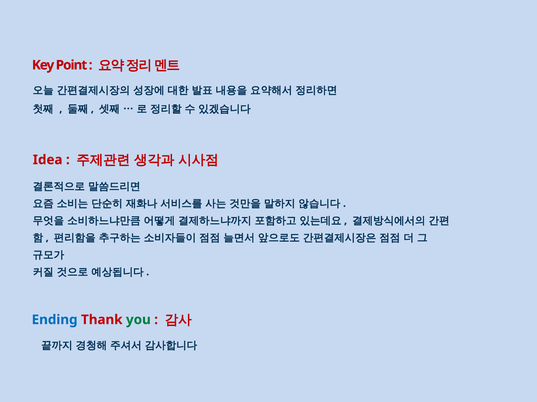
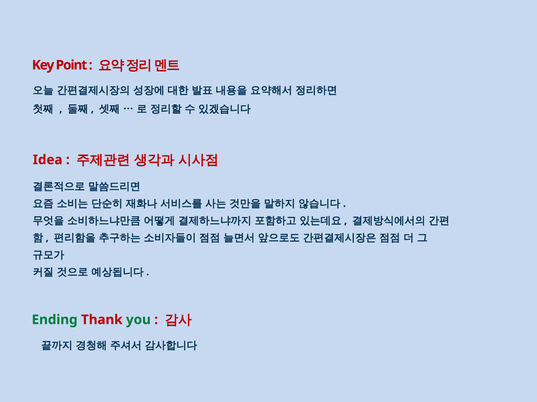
Ending colour: blue -> green (55, 320)
